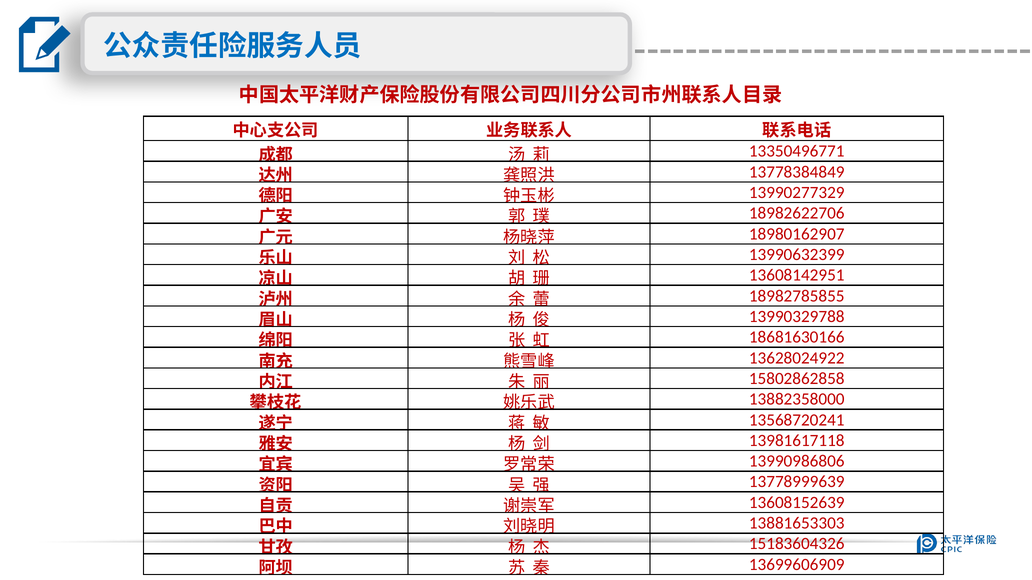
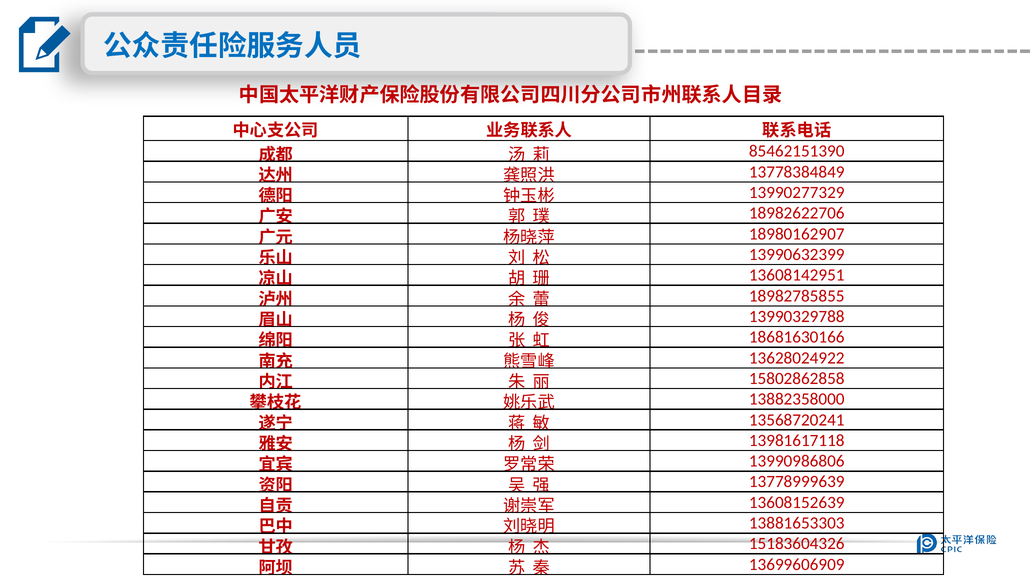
13350496771: 13350496771 -> 85462151390 (797, 151)
